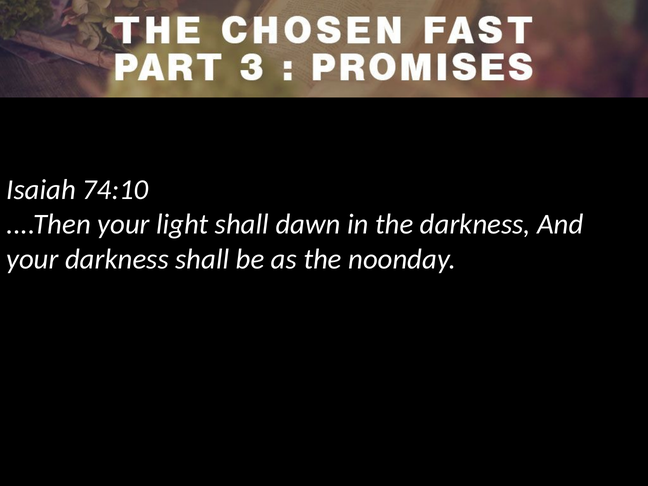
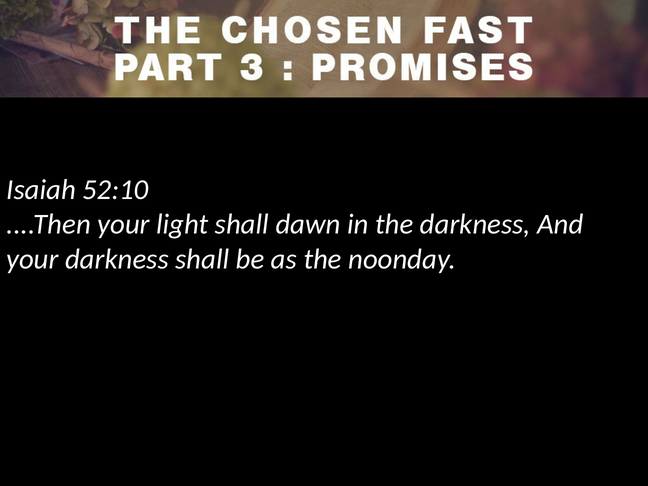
74:10: 74:10 -> 52:10 (115, 190)
